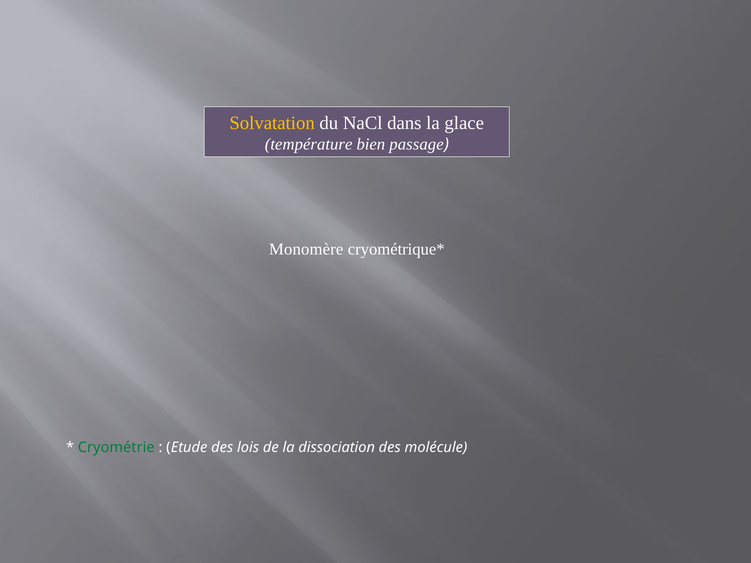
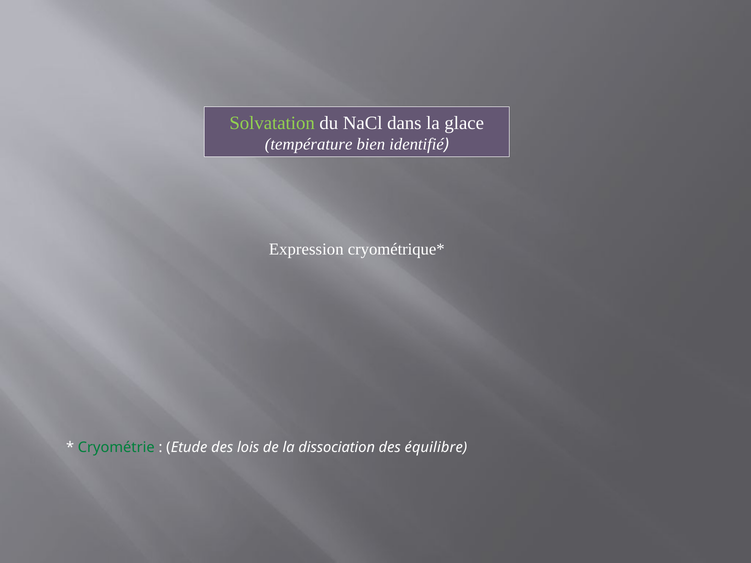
Solvatation colour: yellow -> light green (272, 123)
passage: passage -> identifié (417, 144)
Monomère: Monomère -> Expression (306, 250)
molécule: molécule -> équilibre (436, 448)
